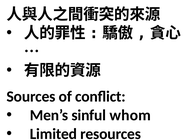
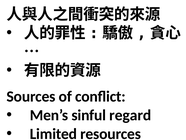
whom: whom -> regard (130, 115)
